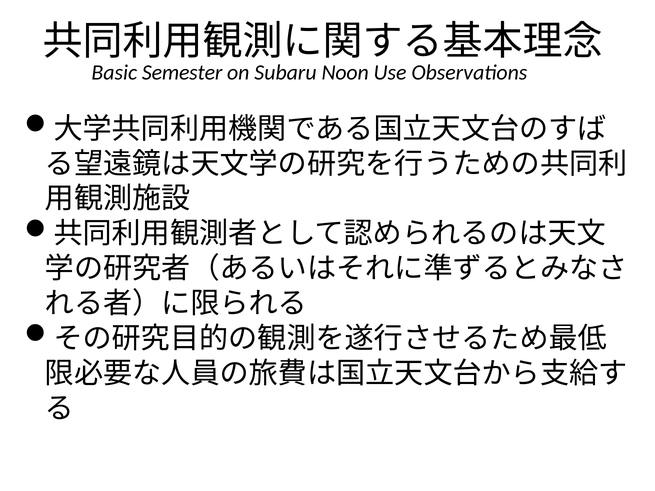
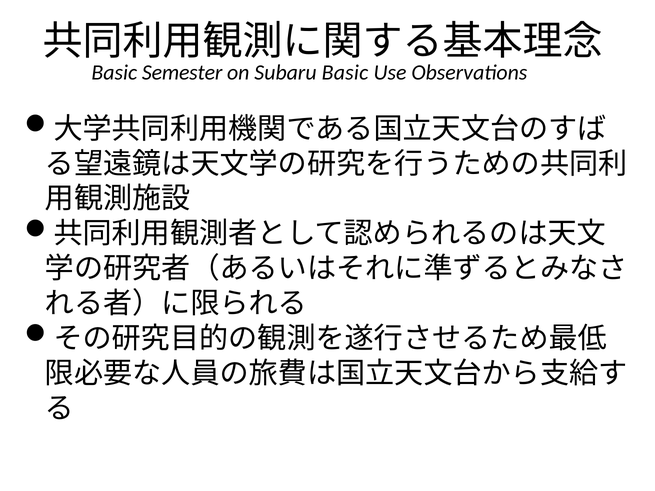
Subaru Noon: Noon -> Basic (345, 73)
